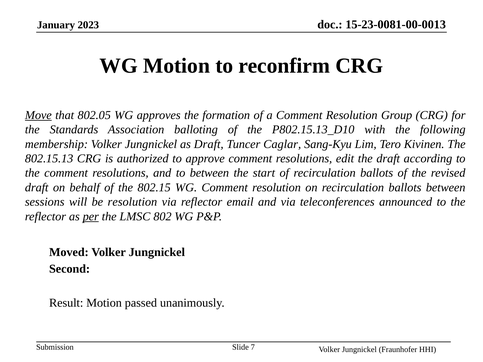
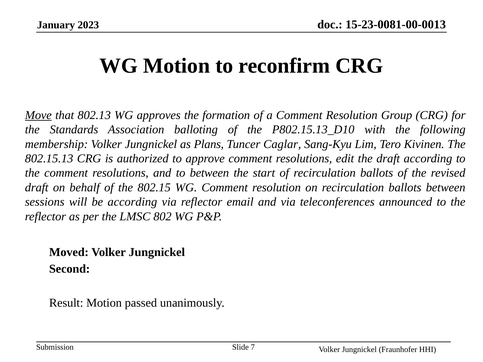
802.05: 802.05 -> 802.13 (94, 115)
as Draft: Draft -> Plans (209, 144)
be resolution: resolution -> according (132, 202)
per underline: present -> none (91, 217)
